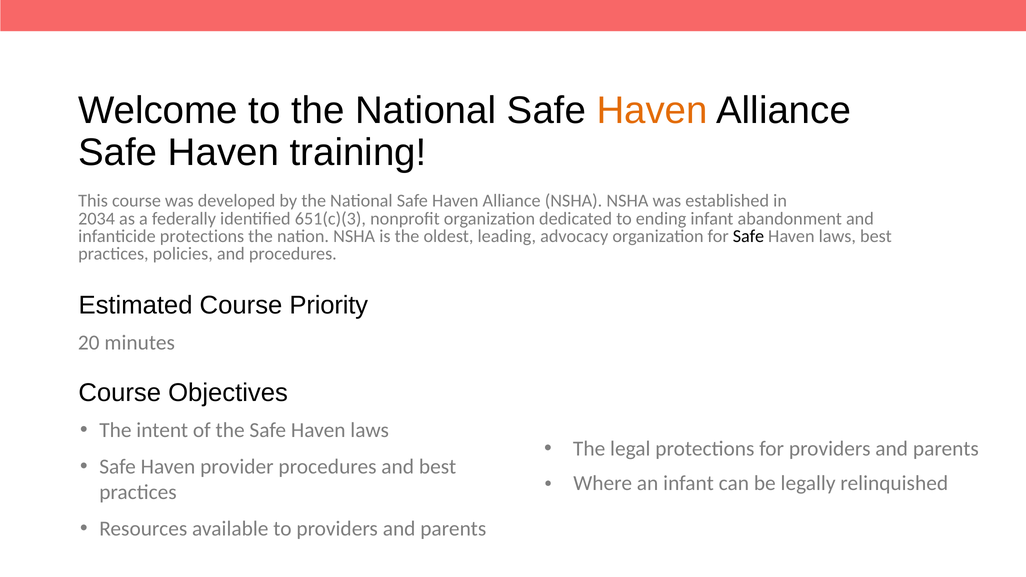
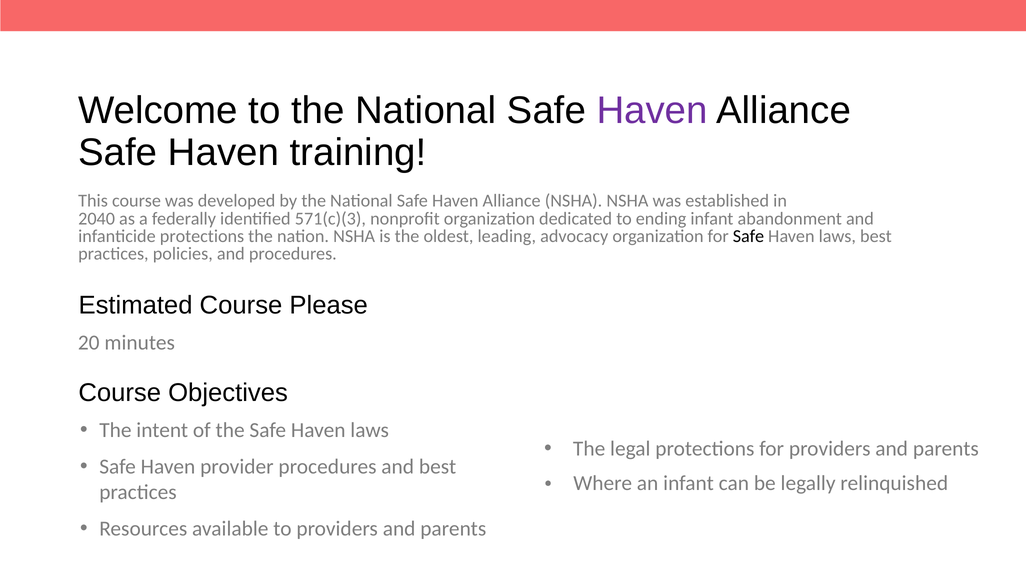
Haven colour: orange -> purple (652, 111)
2034: 2034 -> 2040 (97, 219)
651(c)(3: 651(c)(3 -> 571(c)(3 (330, 219)
Priority: Priority -> Please (329, 305)
